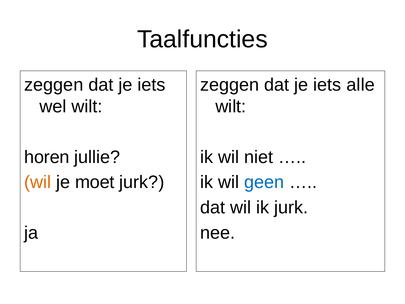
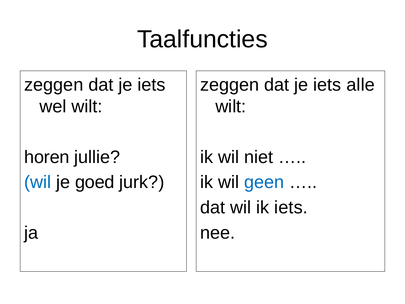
wil colour: orange -> blue (38, 182)
moet: moet -> goed (95, 182)
ik jurk: jurk -> iets (291, 207)
